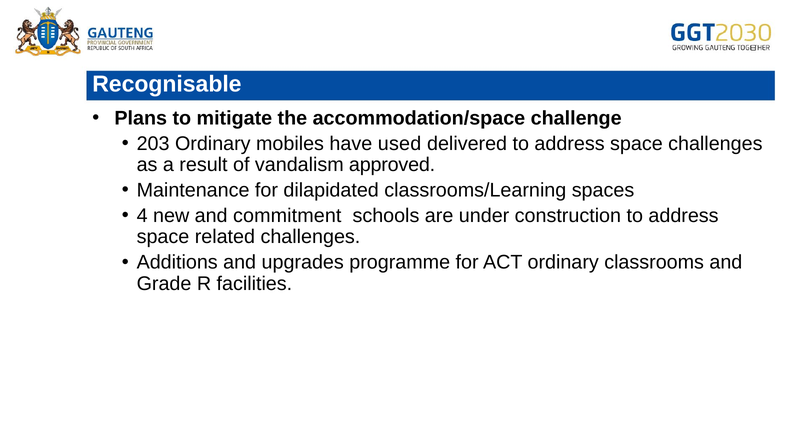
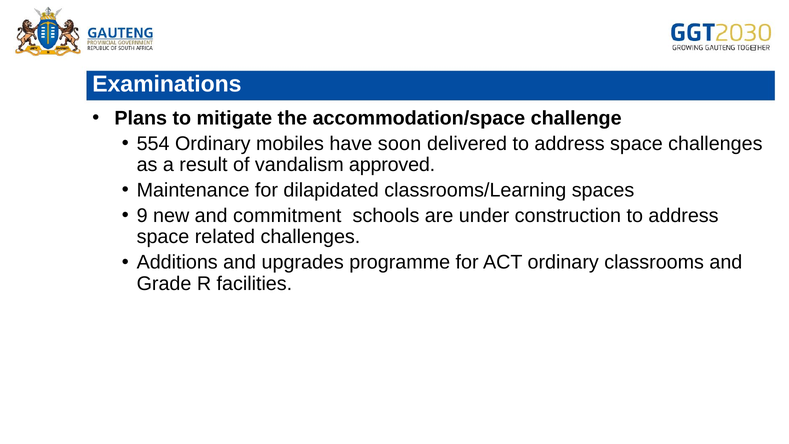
Recognisable: Recognisable -> Examinations (167, 84)
203: 203 -> 554 (153, 143)
used: used -> soon (400, 143)
4: 4 -> 9 (142, 216)
